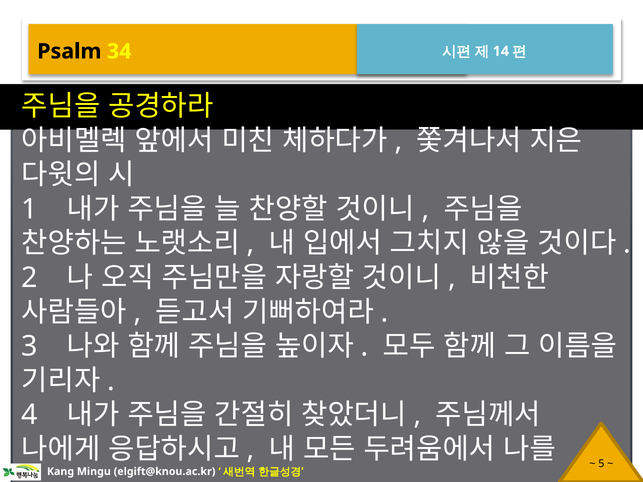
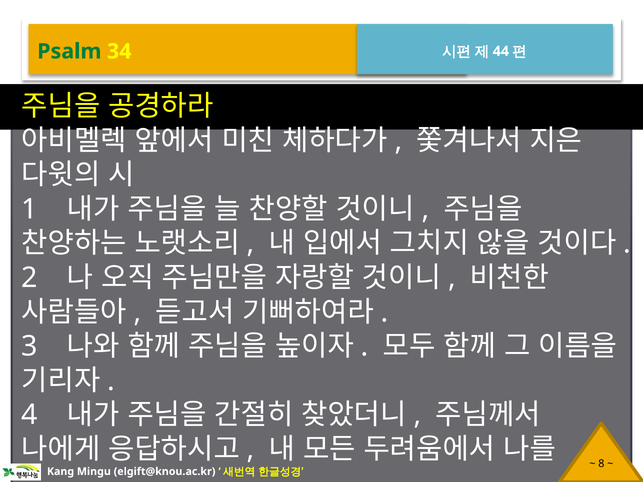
Psalm colour: black -> green (69, 51)
14: 14 -> 44 (501, 51)
5: 5 -> 8 (601, 464)
